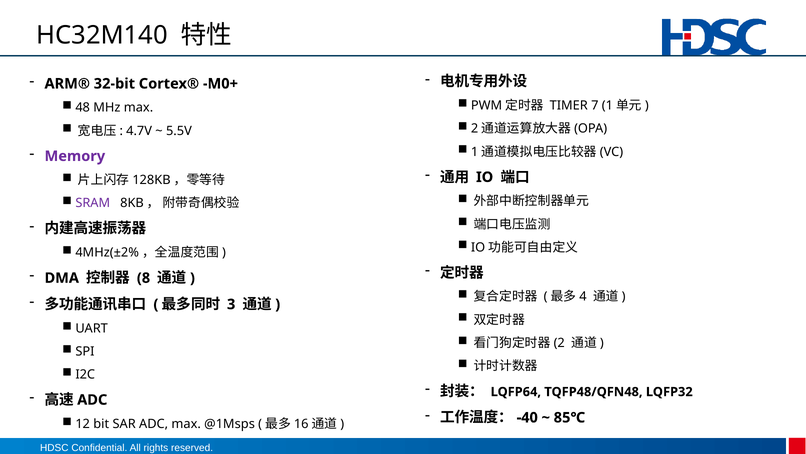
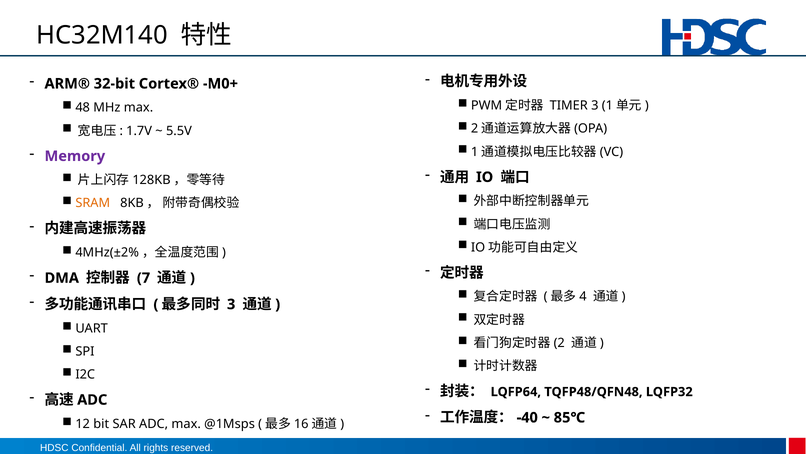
TIMER 7: 7 -> 3 (595, 106)
4.7V: 4.7V -> 1.7V (139, 131)
SRAM colour: purple -> orange (93, 203)
8: 8 -> 7 (143, 278)
